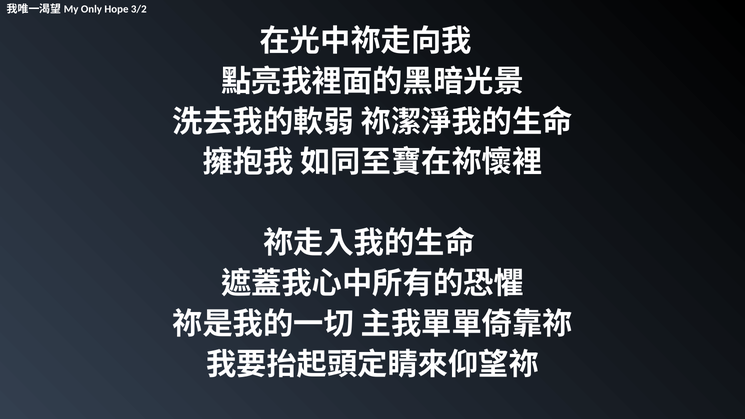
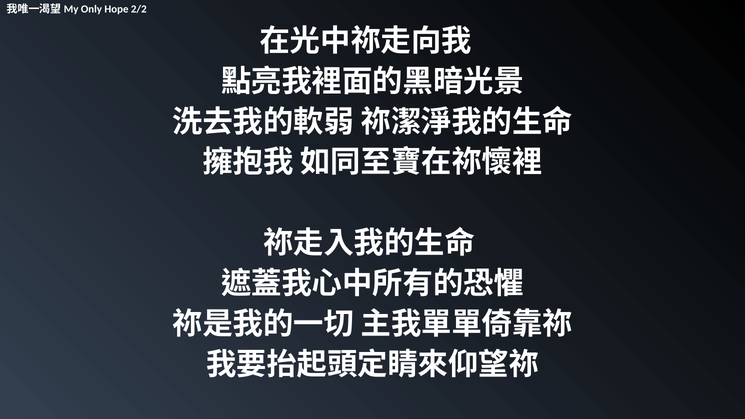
3/2: 3/2 -> 2/2 (139, 9)
